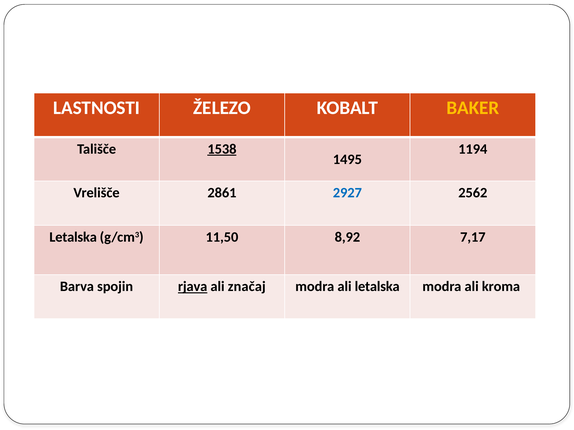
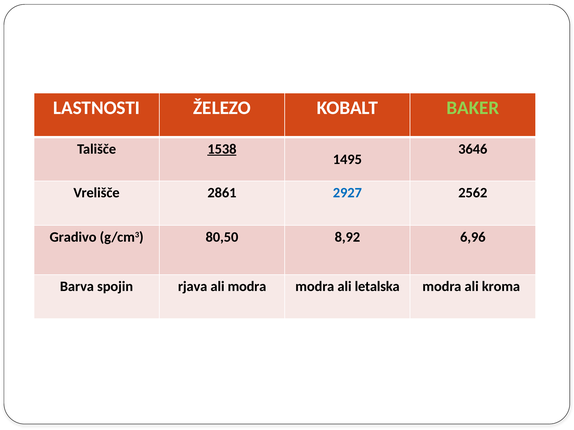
BAKER colour: yellow -> light green (473, 108)
1194: 1194 -> 3646 (473, 149)
Letalska: Letalska -> Gradivo (73, 237)
11,50: 11,50 -> 80,50 (222, 237)
7,17: 7,17 -> 6,96 (473, 237)
rjava underline: present -> none (193, 287)
ali značaj: značaj -> modra (247, 287)
